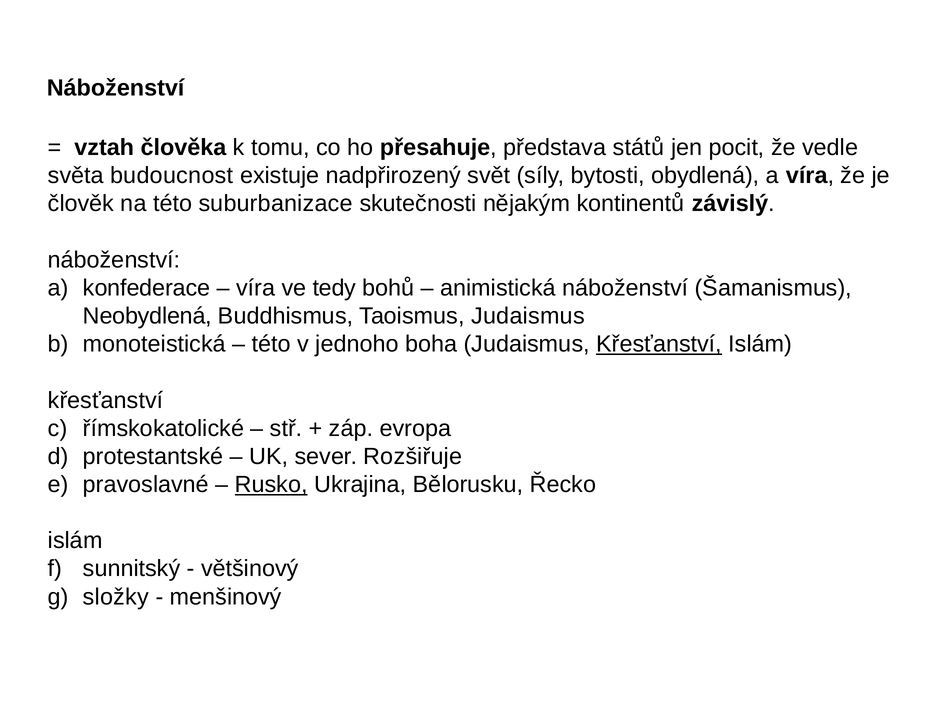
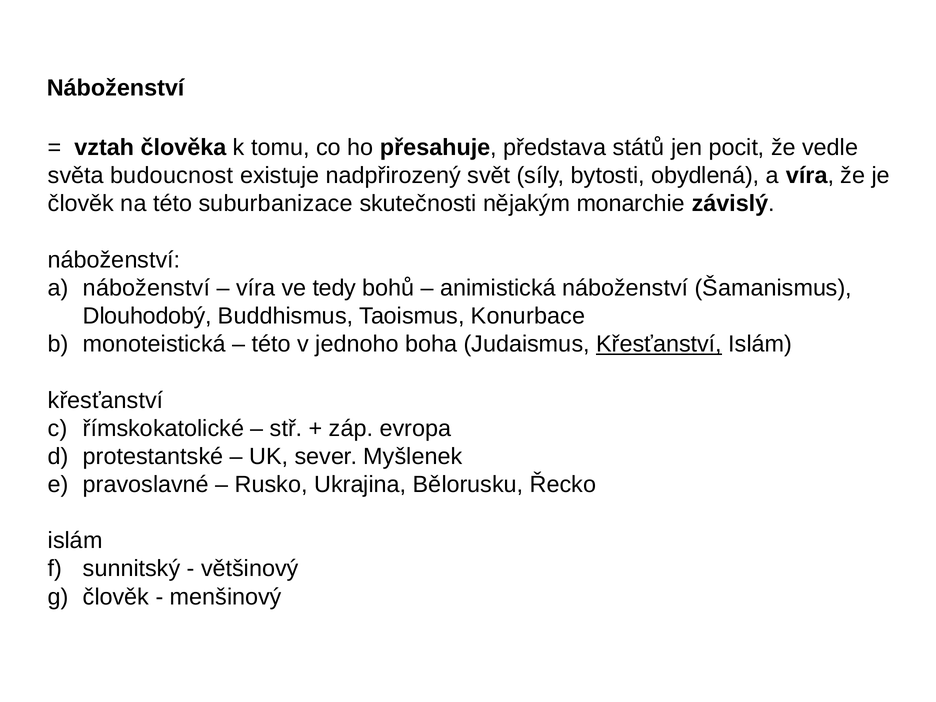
kontinentů: kontinentů -> monarchie (631, 204)
a konfederace: konfederace -> náboženství (147, 288)
Neobydlená: Neobydlená -> Dlouhodobý (147, 316)
Taoismus Judaismus: Judaismus -> Konurbace (528, 316)
Rozšiřuje: Rozšiřuje -> Myšlenek (413, 456)
Rusko underline: present -> none (271, 485)
složky: složky -> člověk (116, 597)
